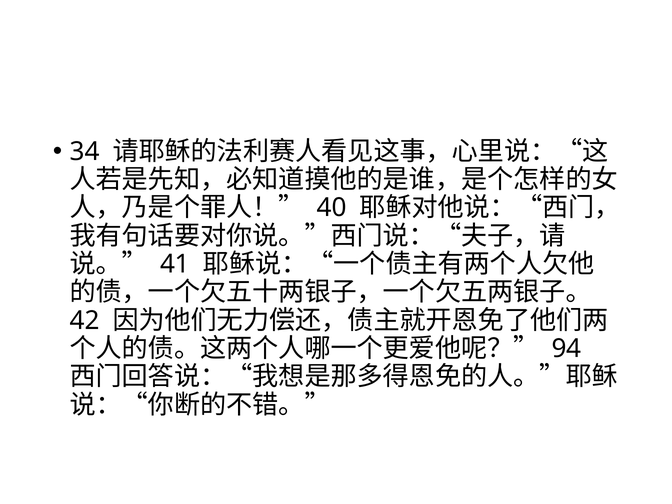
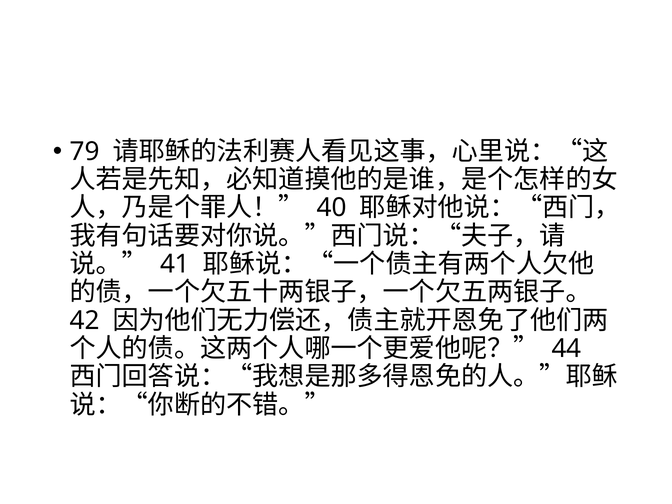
34: 34 -> 79 (85, 151)
94: 94 -> 44 (566, 349)
